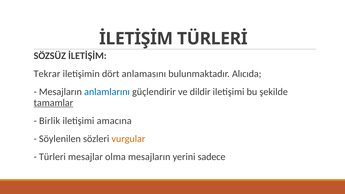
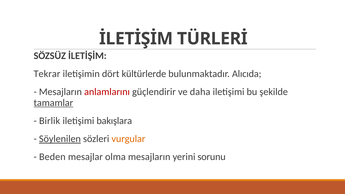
anlamasını: anlamasını -> kültürlerde (144, 74)
anlamlarını colour: blue -> red (107, 92)
dildir: dildir -> daha (200, 92)
amacına: amacına -> bakışlara (114, 121)
Söylenilen underline: none -> present (60, 139)
Türleri: Türleri -> Beden (52, 157)
sadece: sadece -> sorunu (212, 157)
